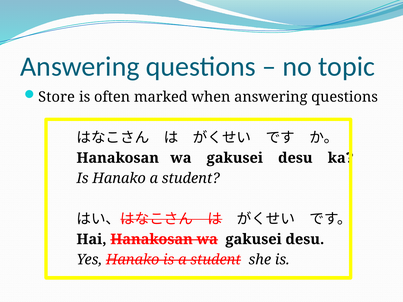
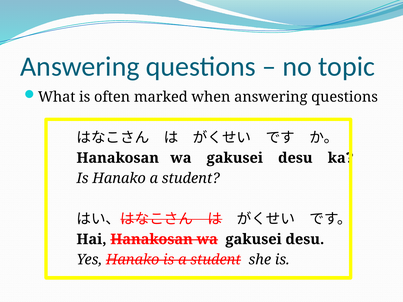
Store: Store -> What (57, 97)
